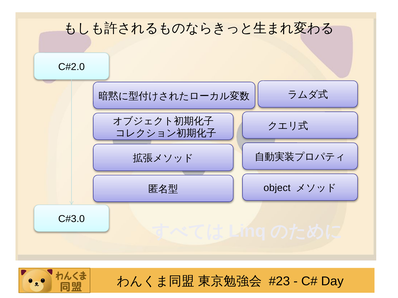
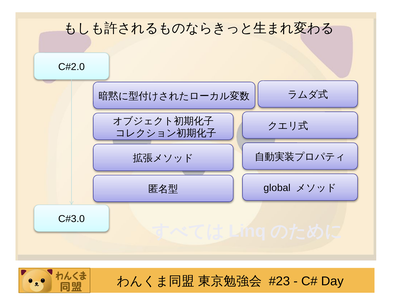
object: object -> global (277, 188)
